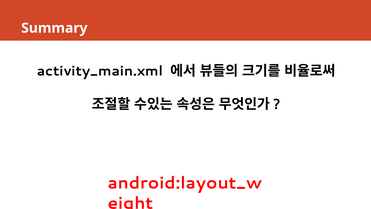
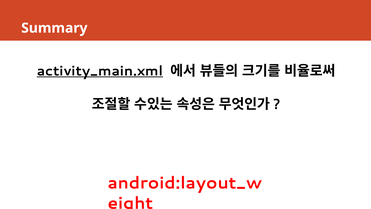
activity_main.xml underline: none -> present (100, 71)
